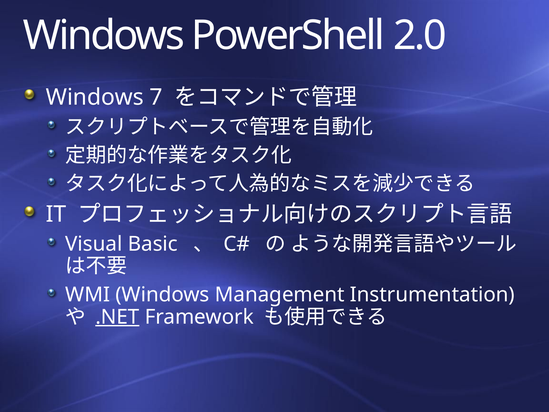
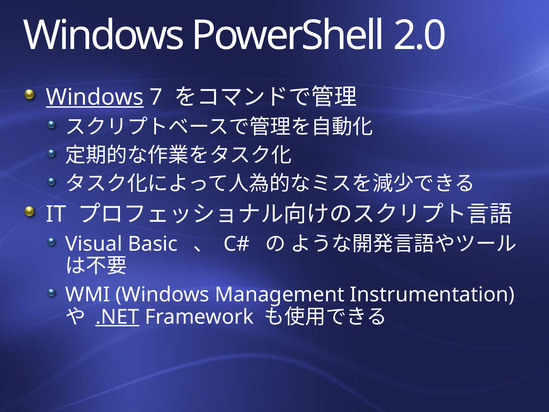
Windows underline: none -> present (95, 97)
